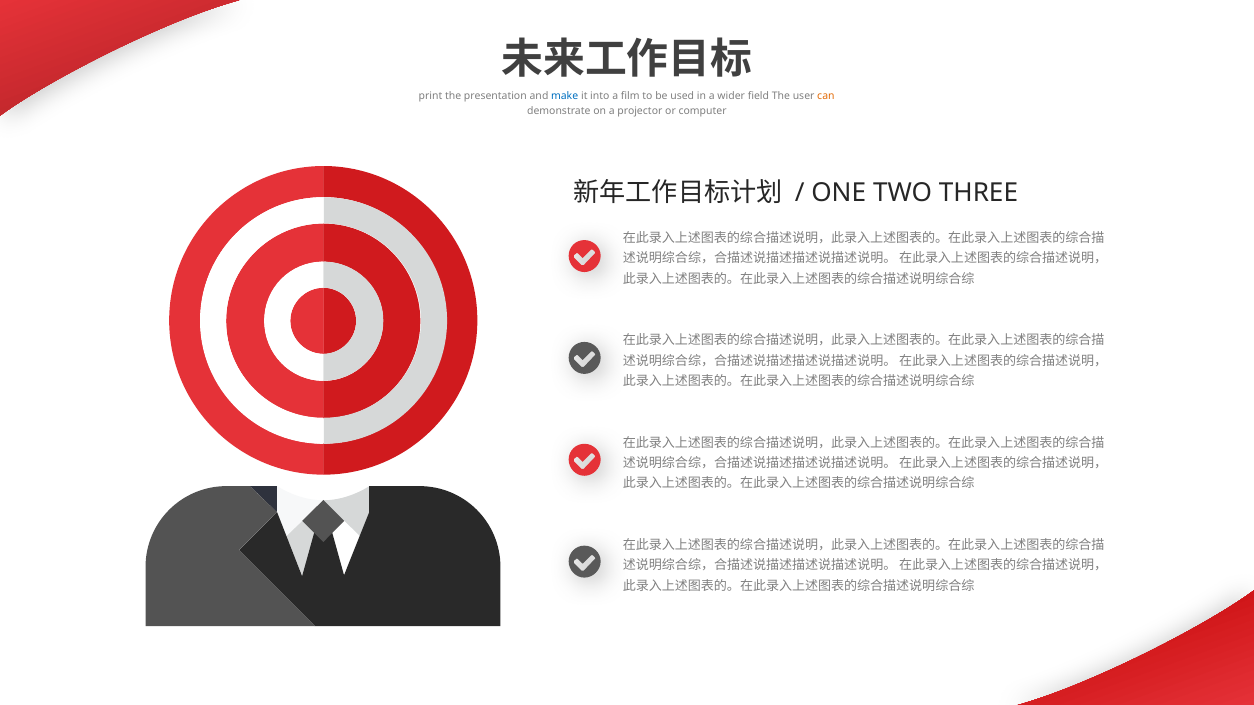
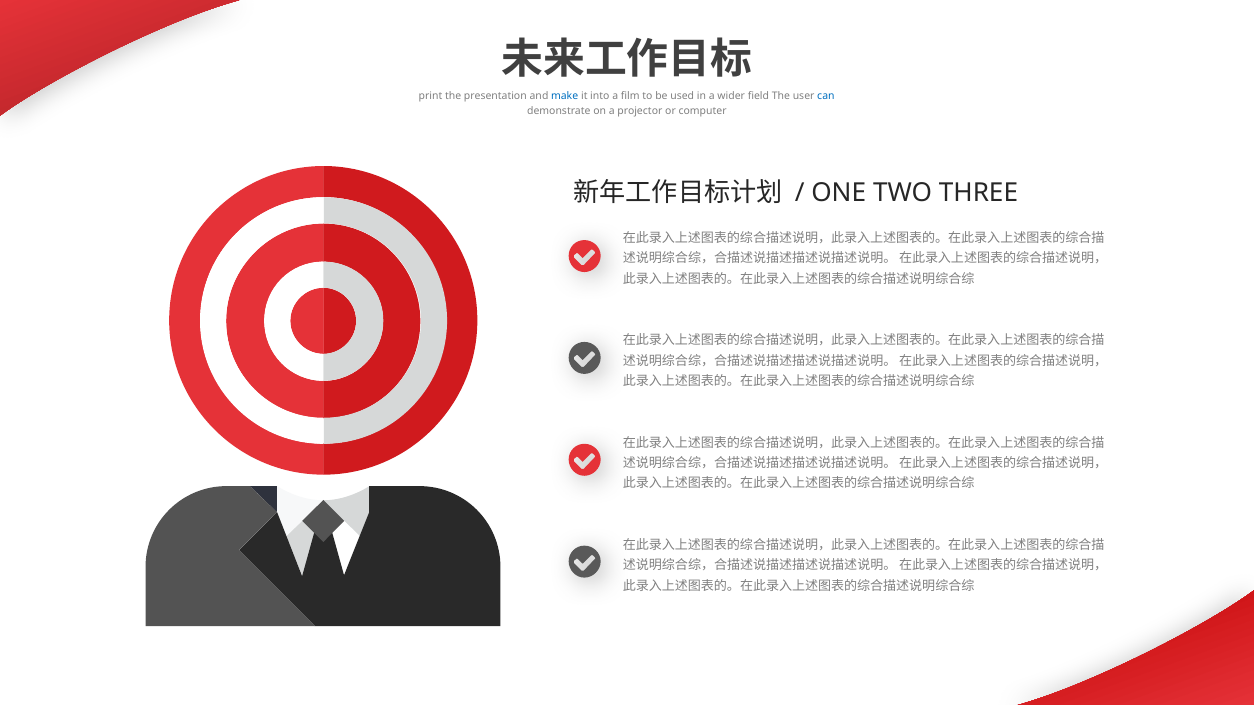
can colour: orange -> blue (826, 96)
